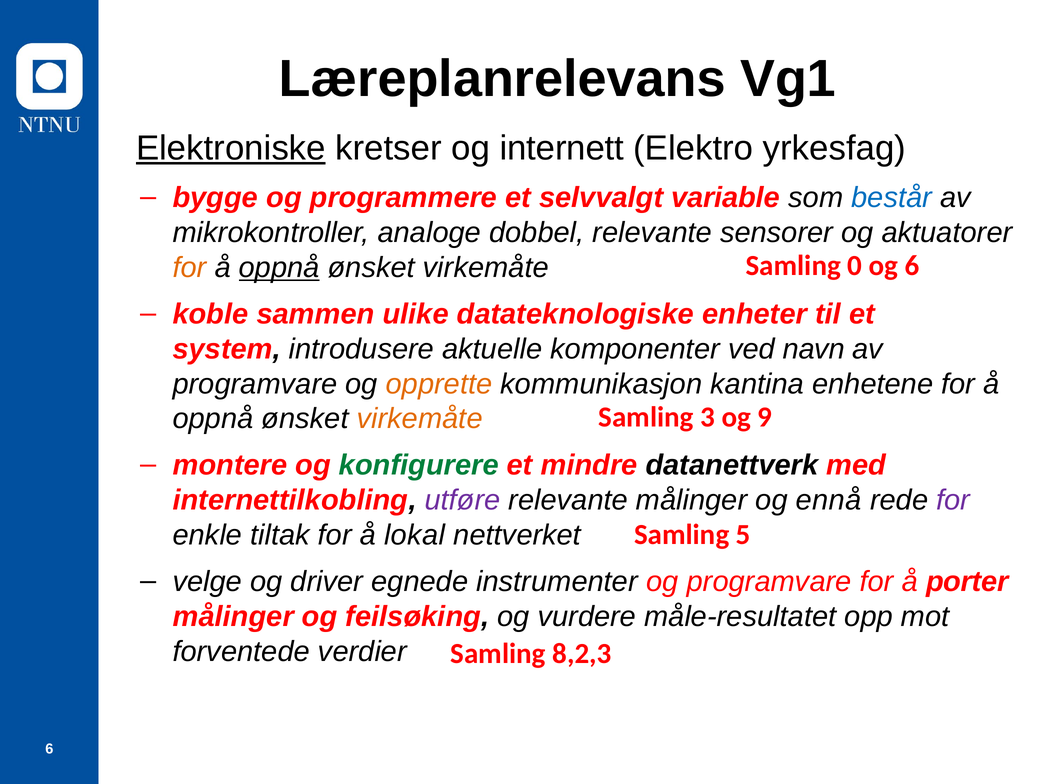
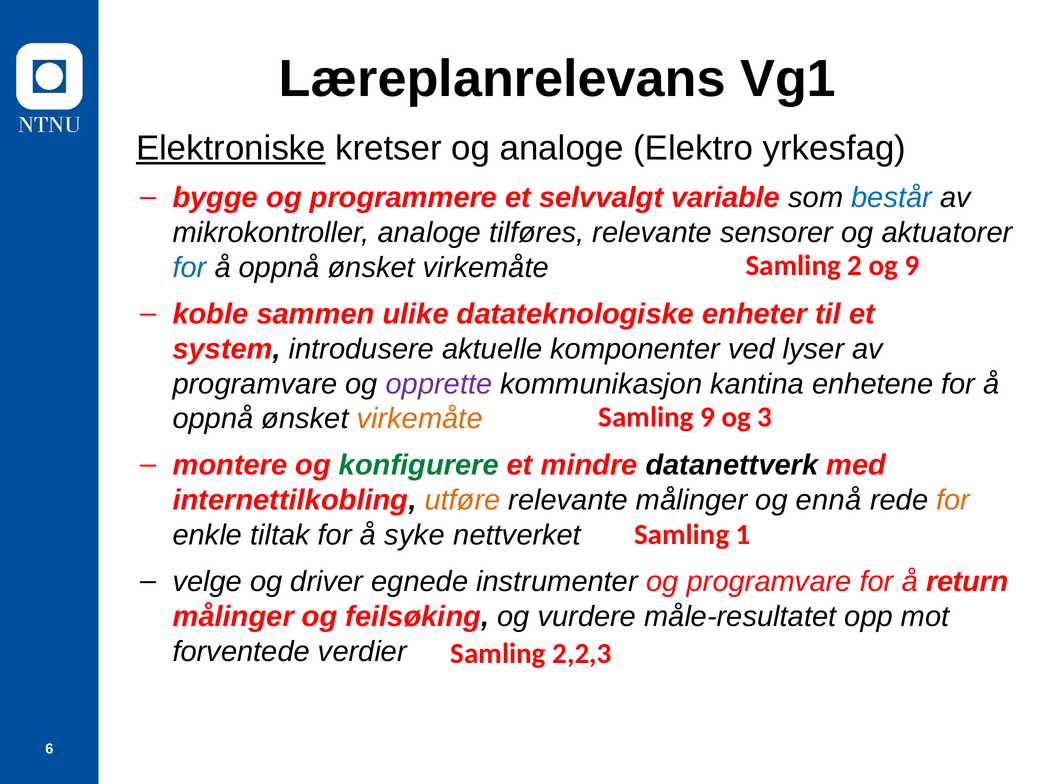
og internett: internett -> analoge (562, 148)
dobbel: dobbel -> tilføres (537, 233)
0: 0 -> 2 (855, 266)
og 6: 6 -> 9 (912, 266)
for colour: orange -> blue (190, 268)
oppnå underline: present -> none (279, 268)
navn: navn -> lyser (814, 349)
opprette colour: orange -> purple (439, 384)
Samling 3: 3 -> 9 (708, 417)
9: 9 -> 3 (765, 417)
utføre colour: purple -> orange (462, 500)
for colour: purple -> orange (953, 500)
lokal: lokal -> syke (415, 535)
5: 5 -> 1 (743, 534)
porter: porter -> return (967, 581)
8,2,3: 8,2,3 -> 2,2,3 (582, 653)
